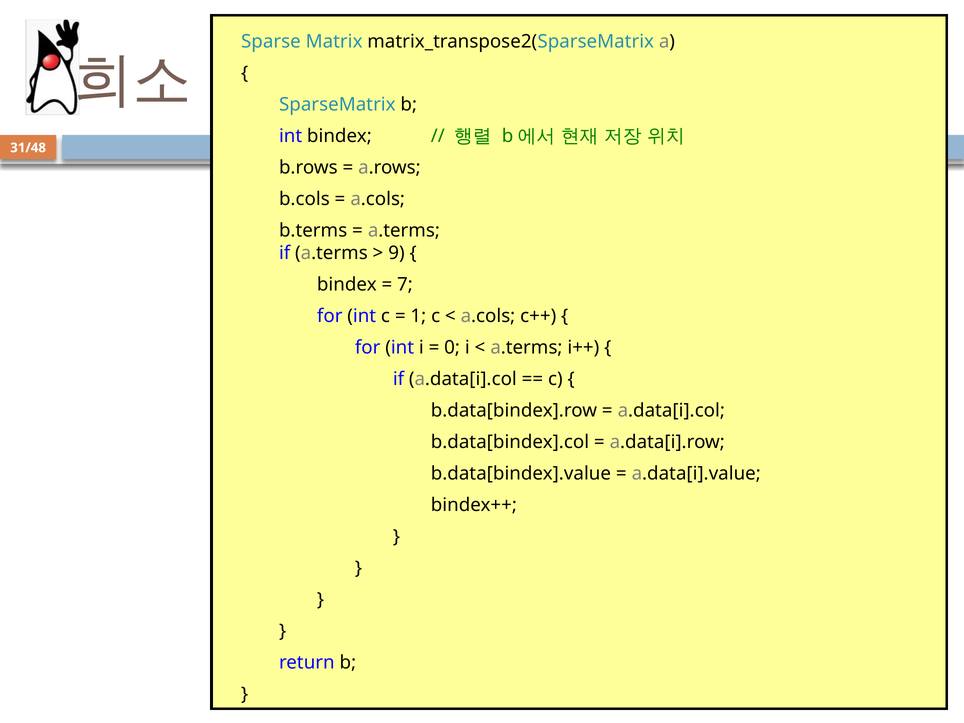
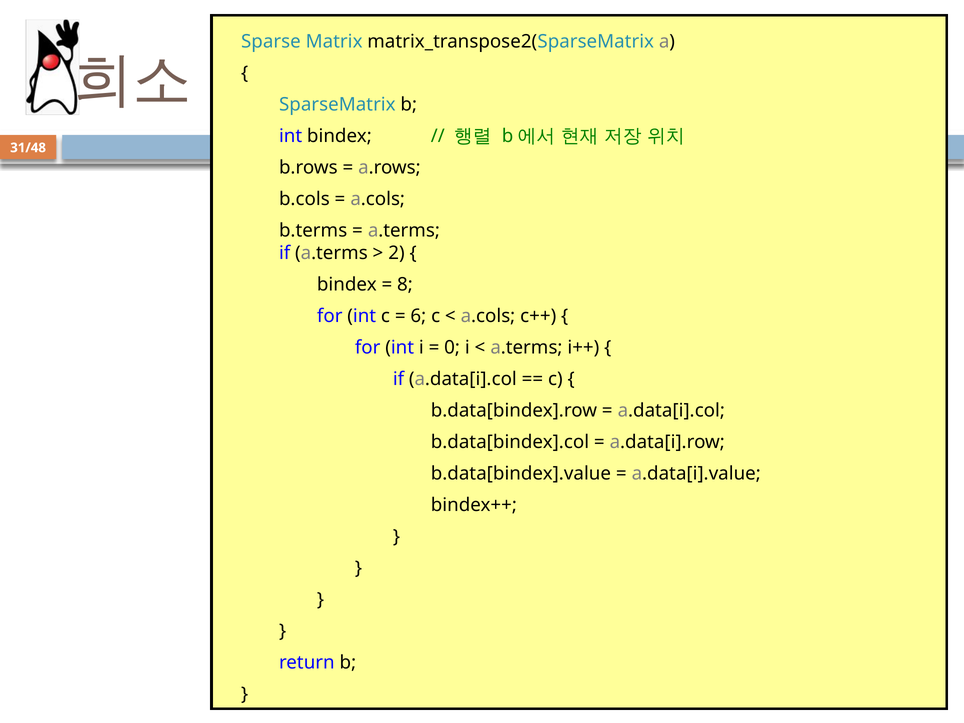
9: 9 -> 2 (397, 253)
7: 7 -> 8 (405, 284)
1: 1 -> 6 (418, 316)
